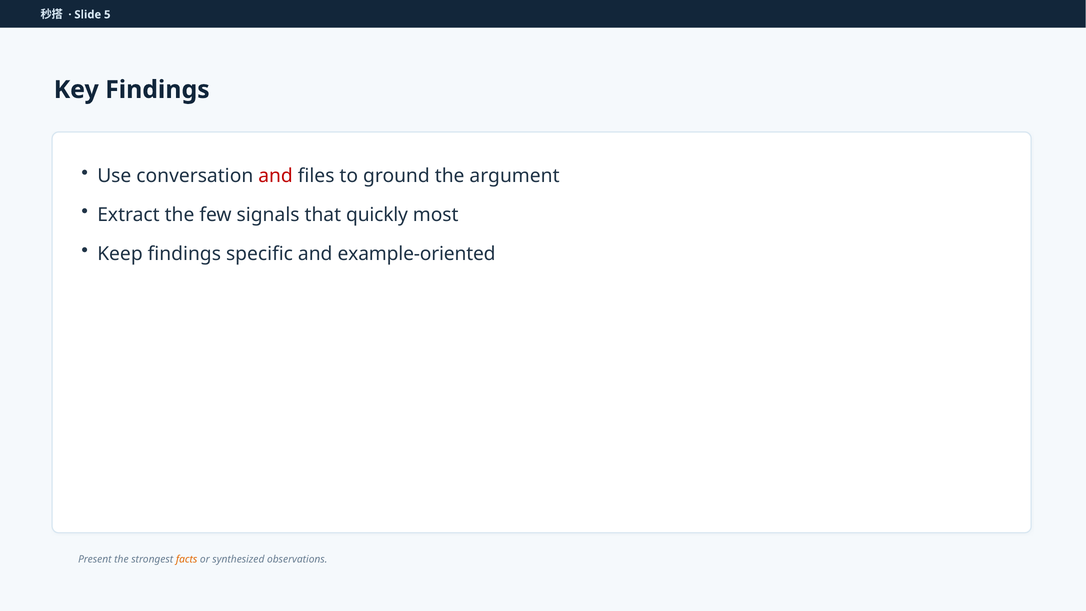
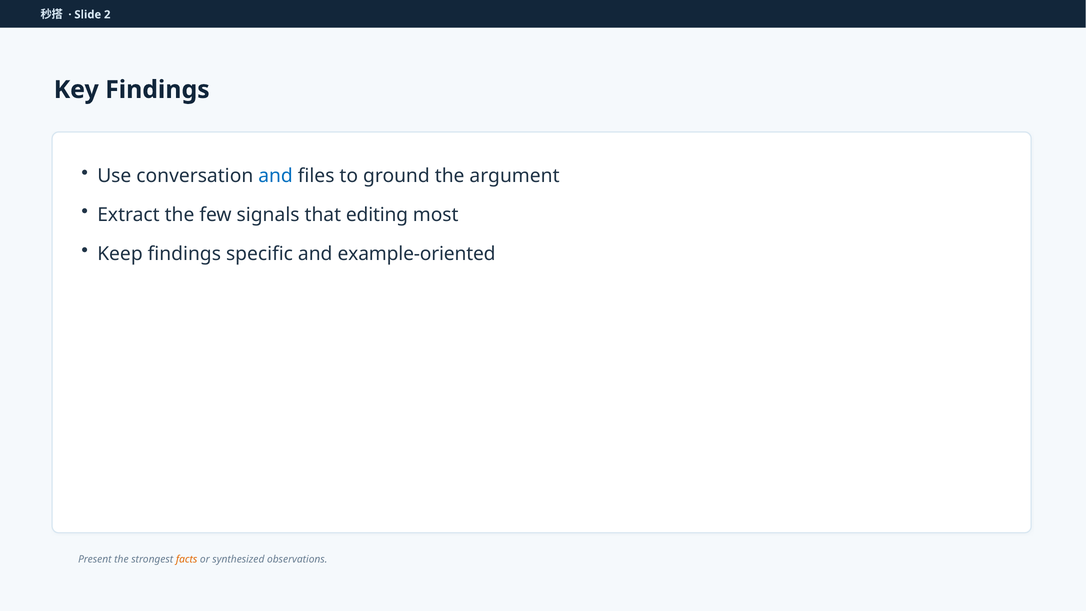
5: 5 -> 2 (107, 15)
and colour: red -> blue (276, 176)
quickly: quickly -> editing (377, 215)
